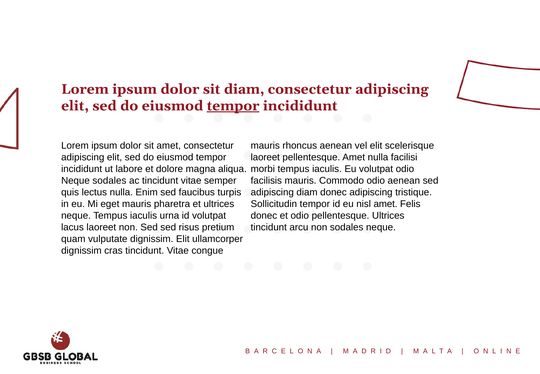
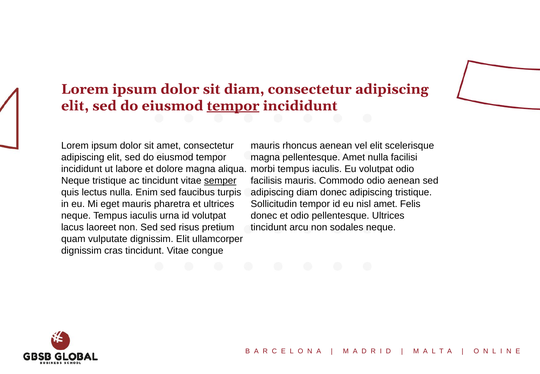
laoreet: laoreet -> magna (265, 157)
Neque sodales: sodales -> tristique (109, 181)
semper underline: none -> present (220, 181)
